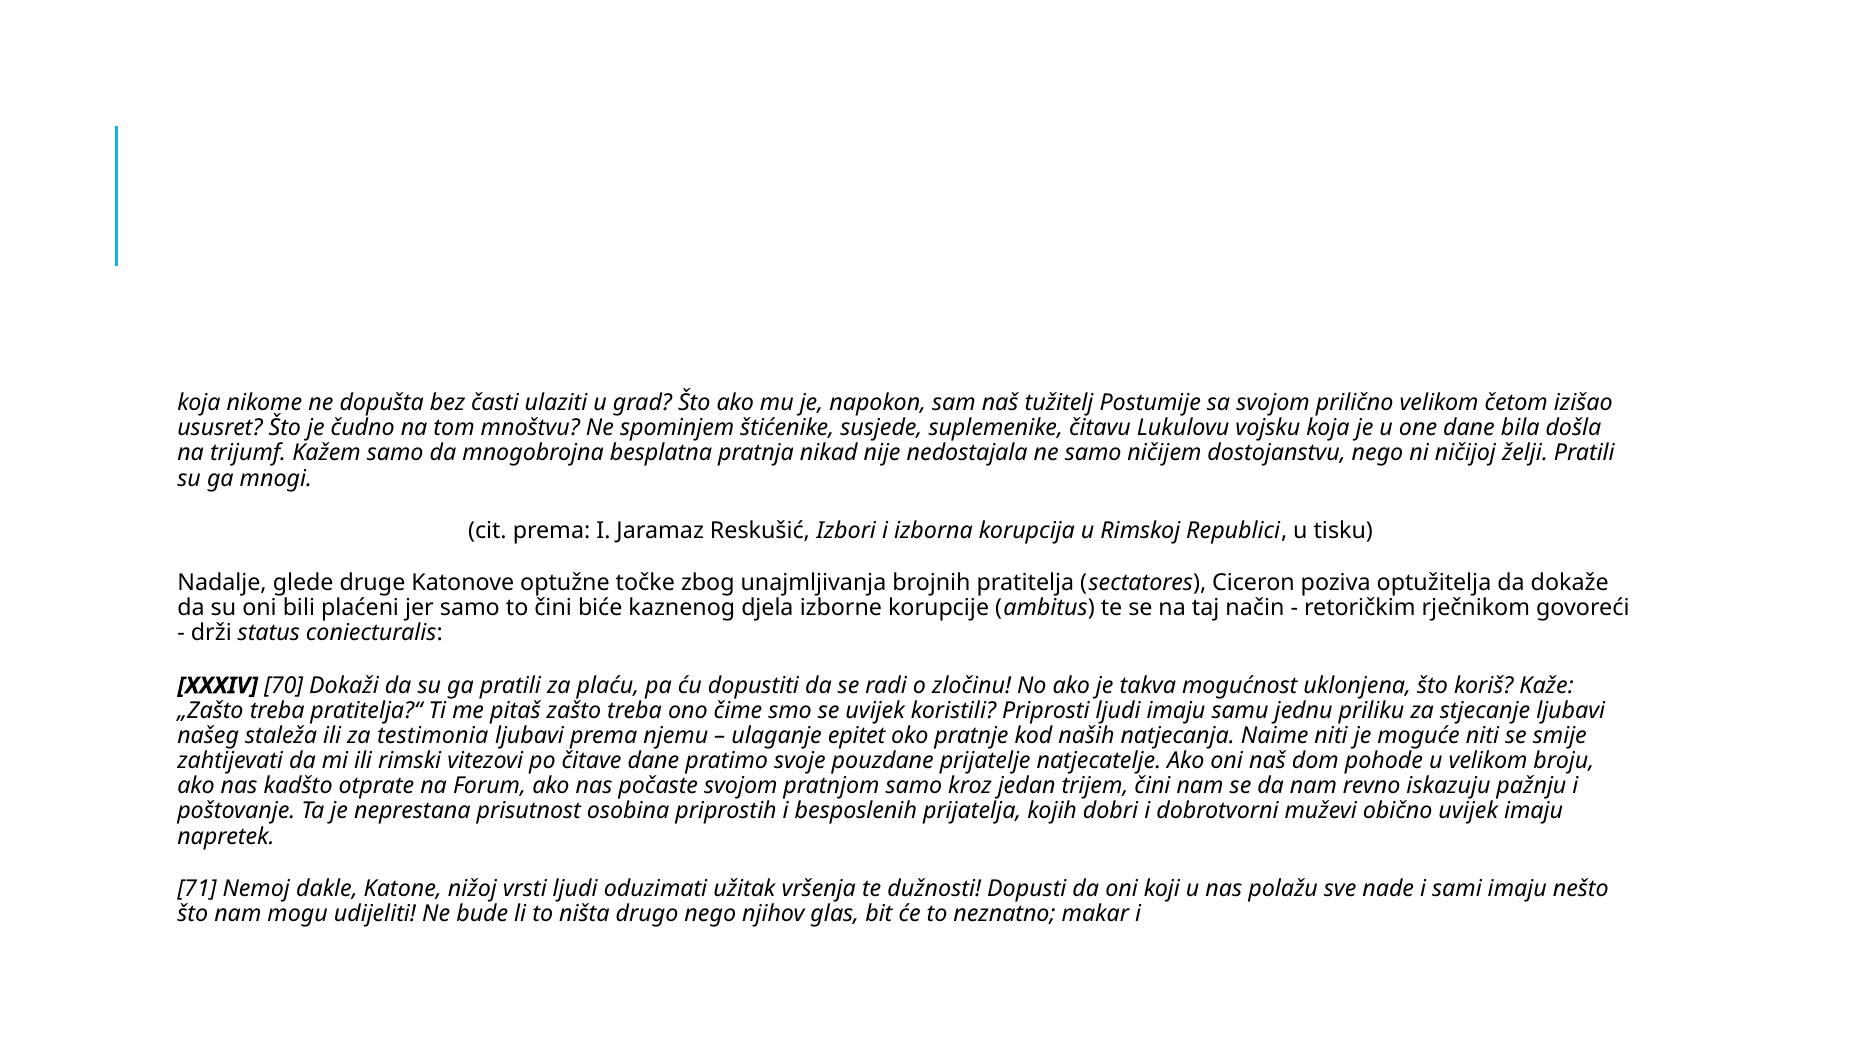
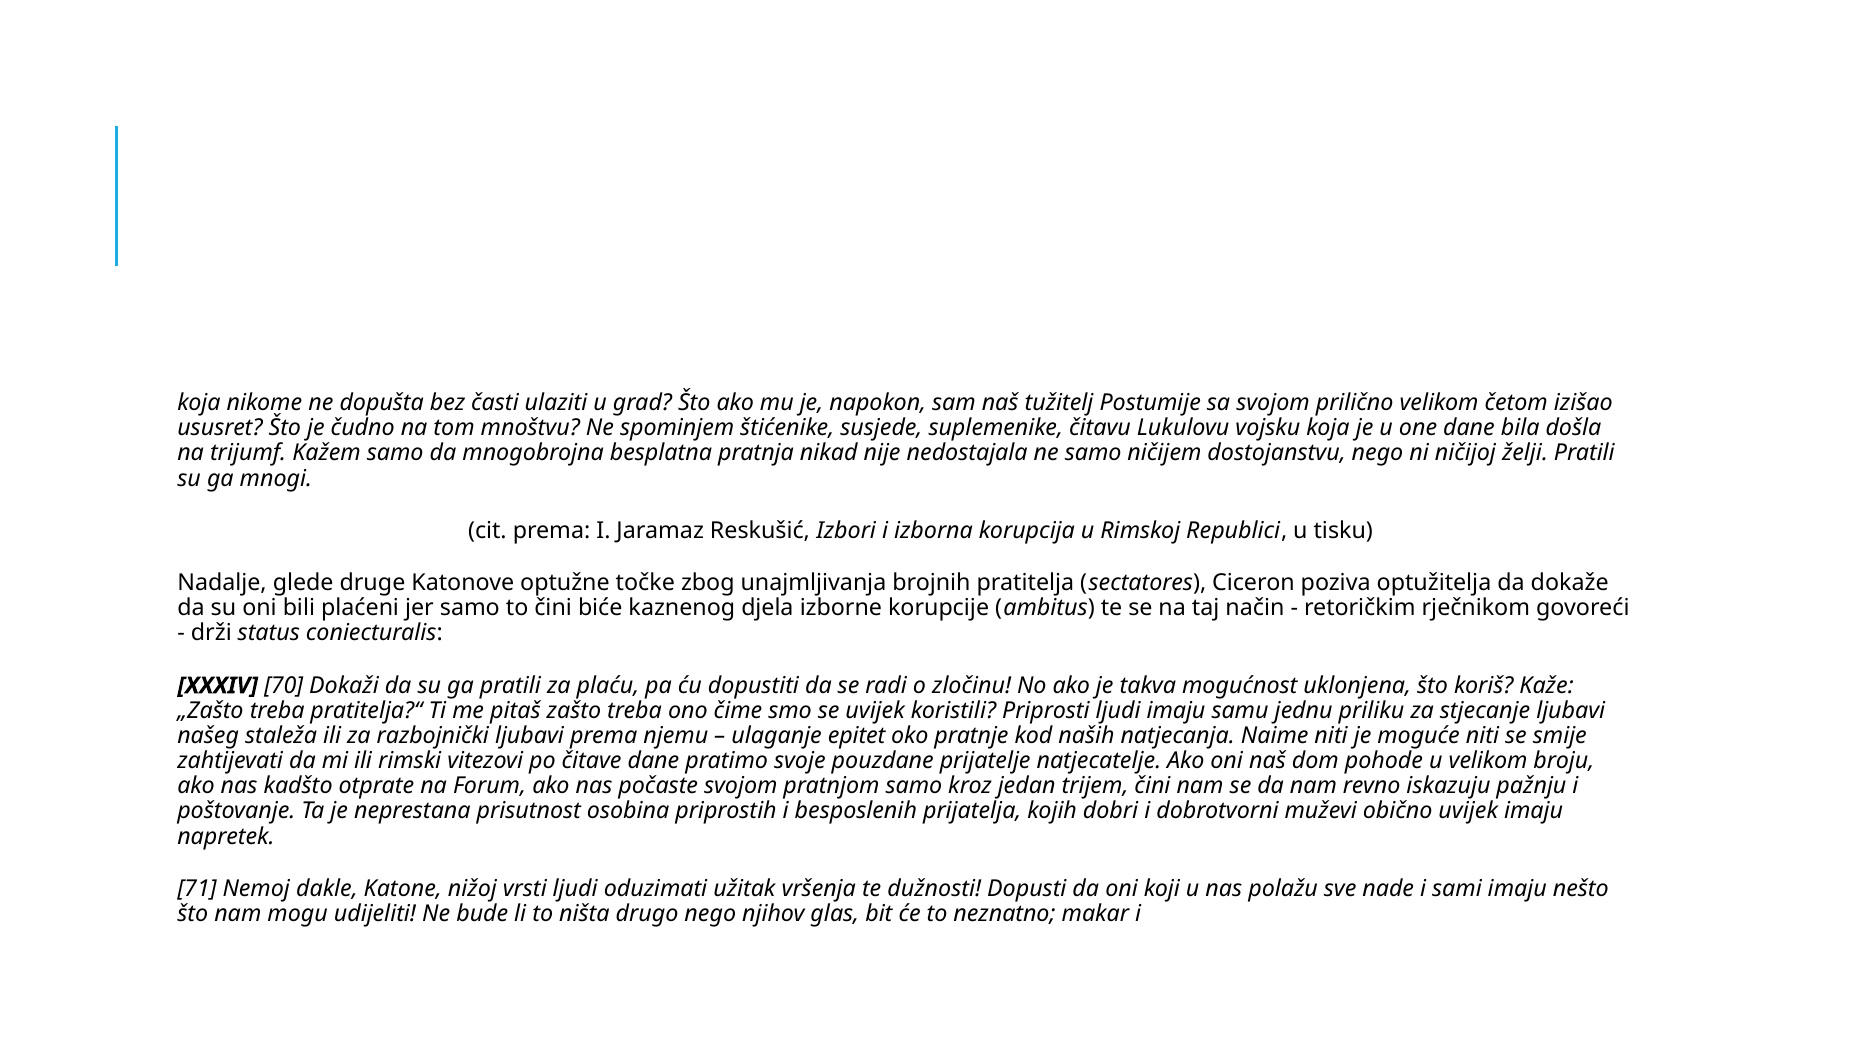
testimonia: testimonia -> razbojnički (433, 736)
